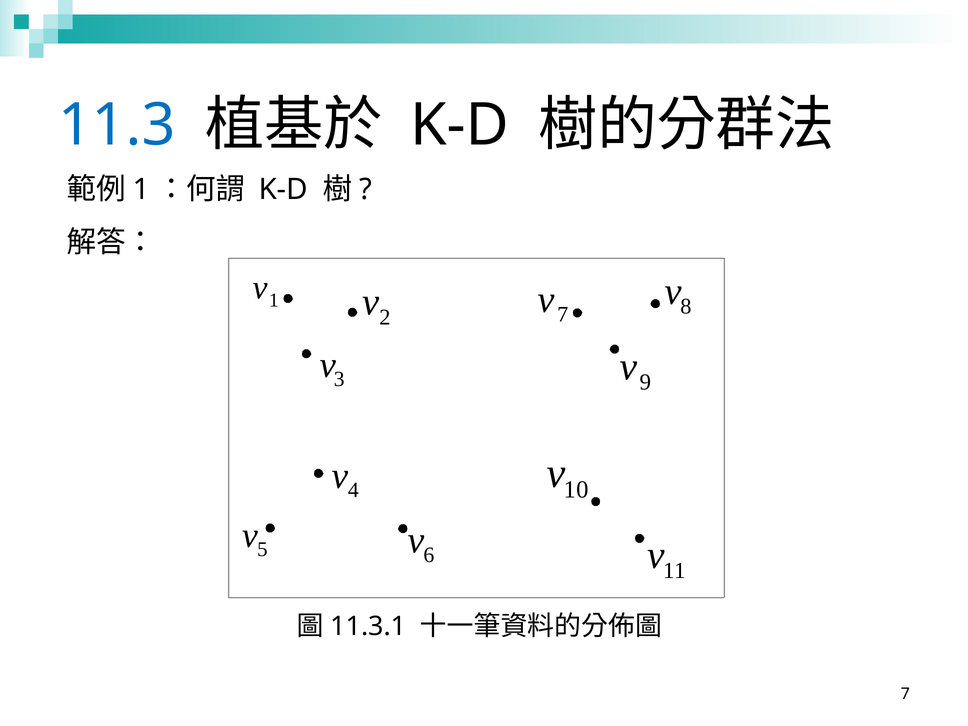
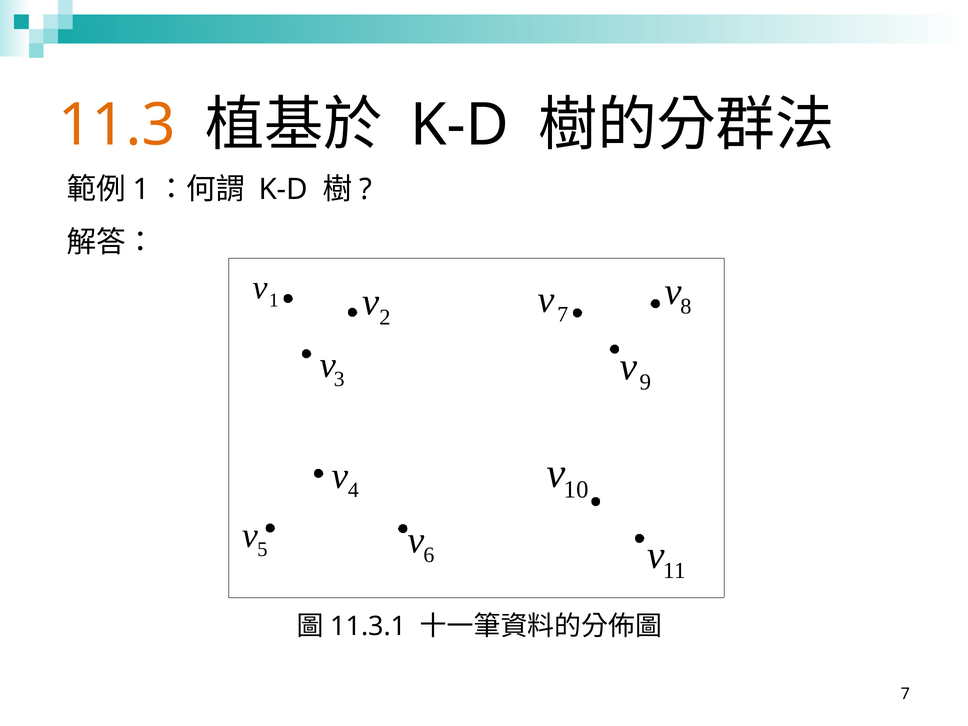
11.3 colour: blue -> orange (117, 125)
